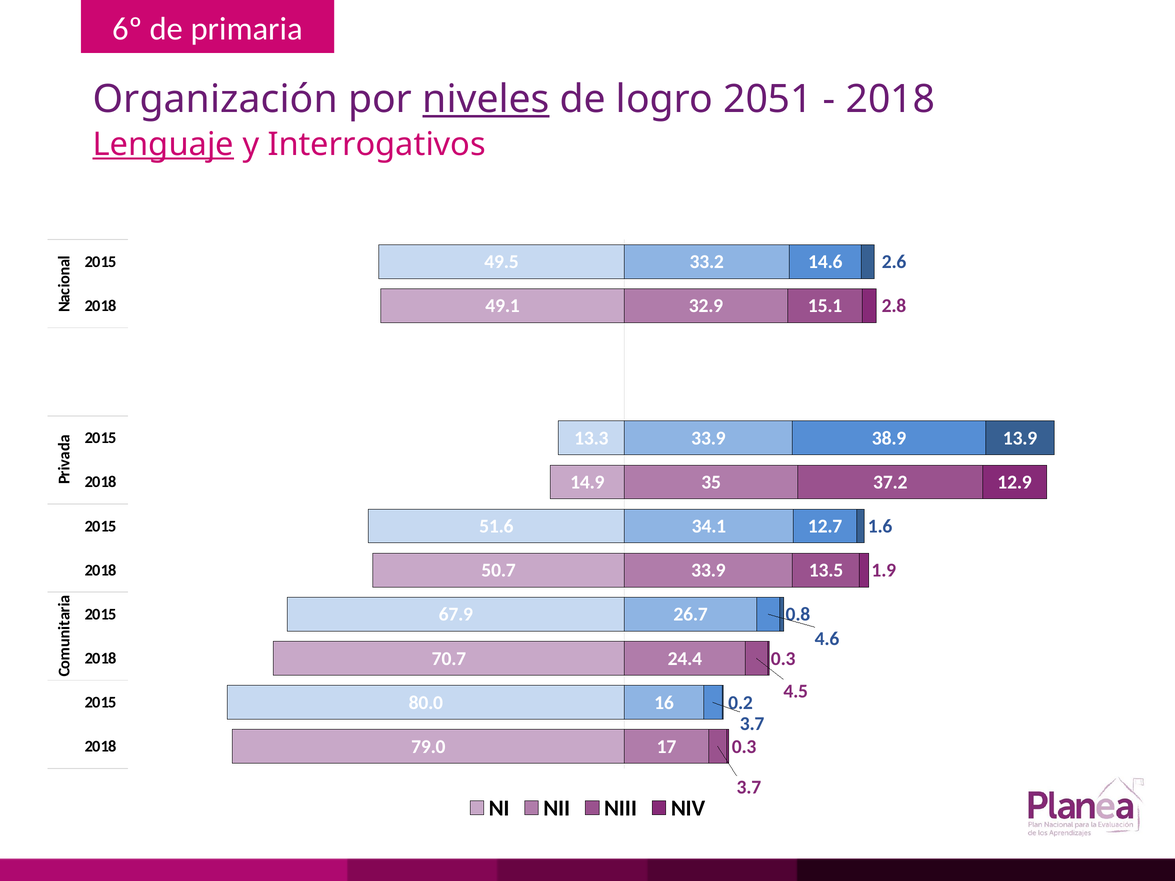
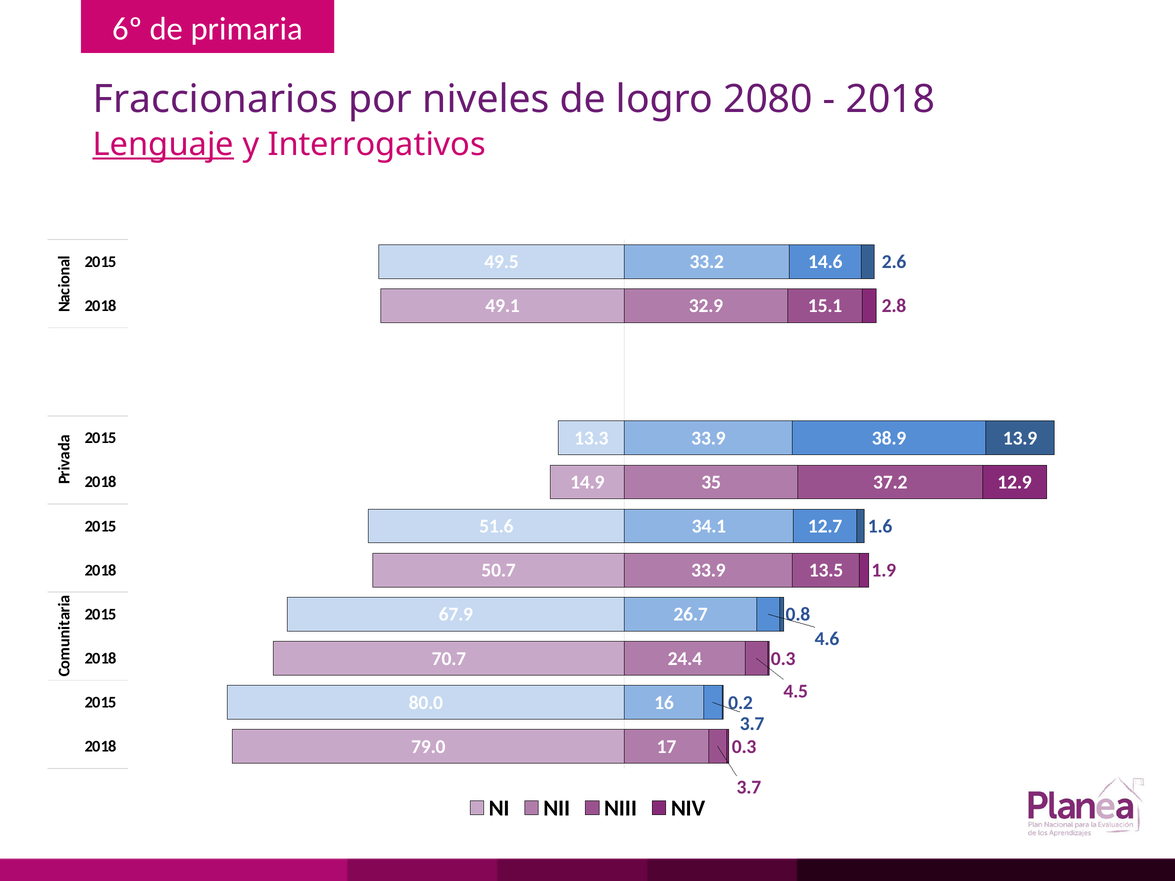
Organización: Organización -> Fraccionarios (215, 100)
niveles underline: present -> none (486, 100)
2051: 2051 -> 2080 (768, 100)
